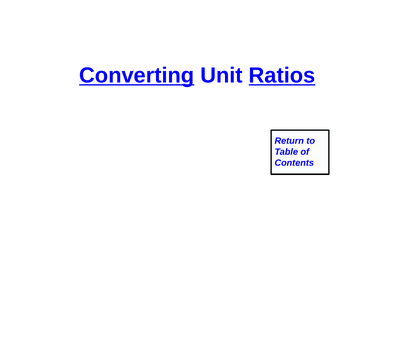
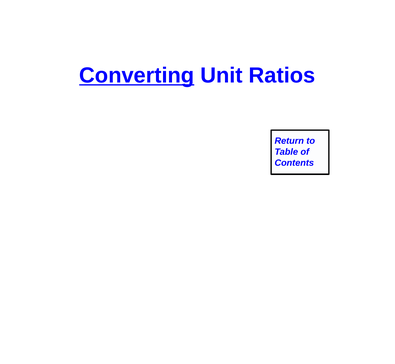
Ratios underline: present -> none (282, 75)
